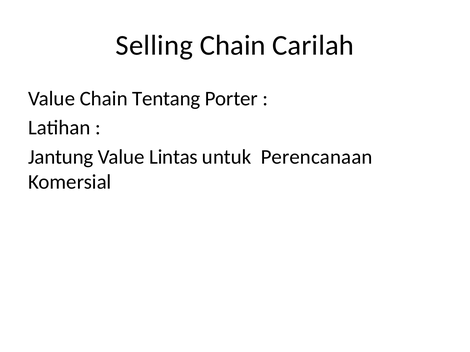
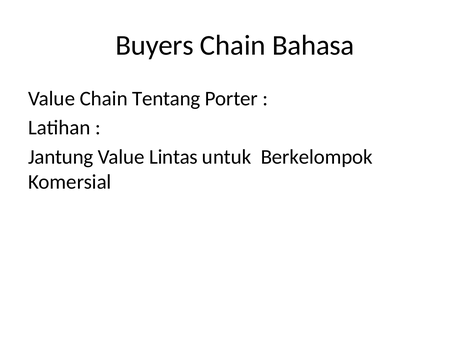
Selling: Selling -> Buyers (155, 45)
Carilah: Carilah -> Bahasa (313, 45)
Perencanaan: Perencanaan -> Berkelompok (317, 157)
